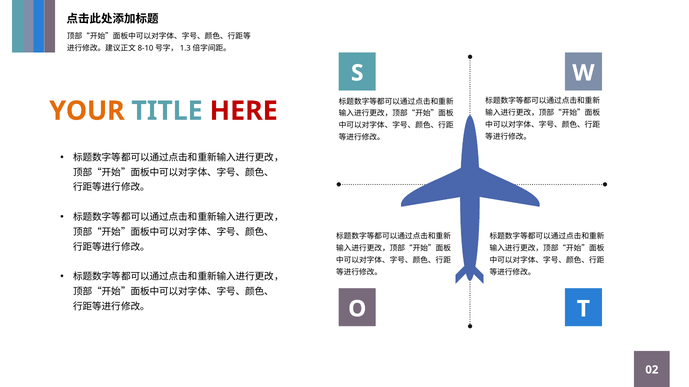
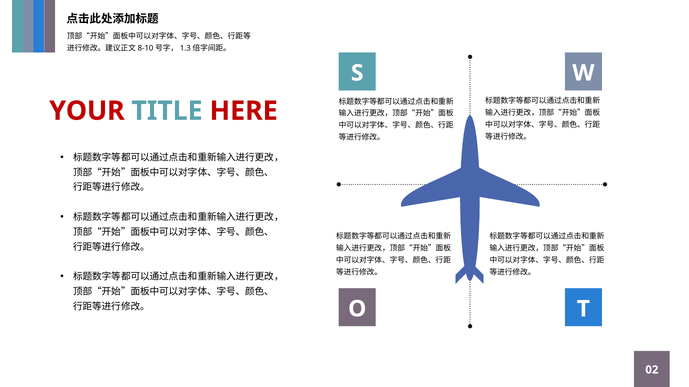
YOUR colour: orange -> red (87, 111)
